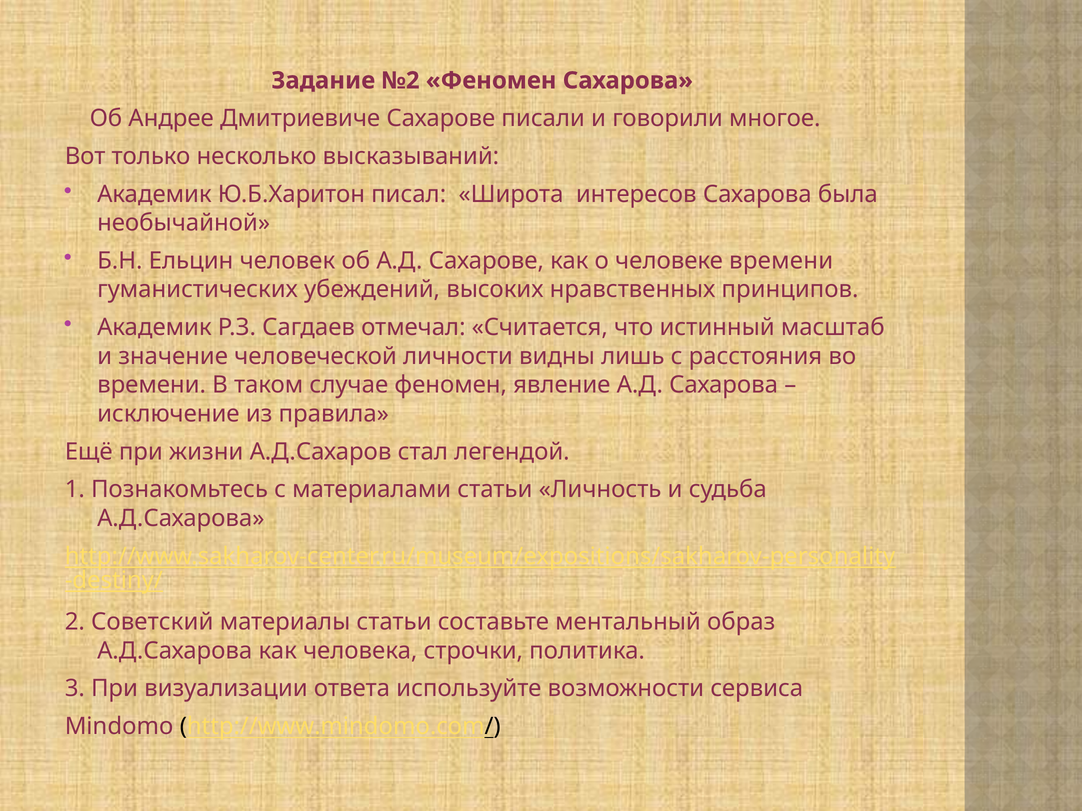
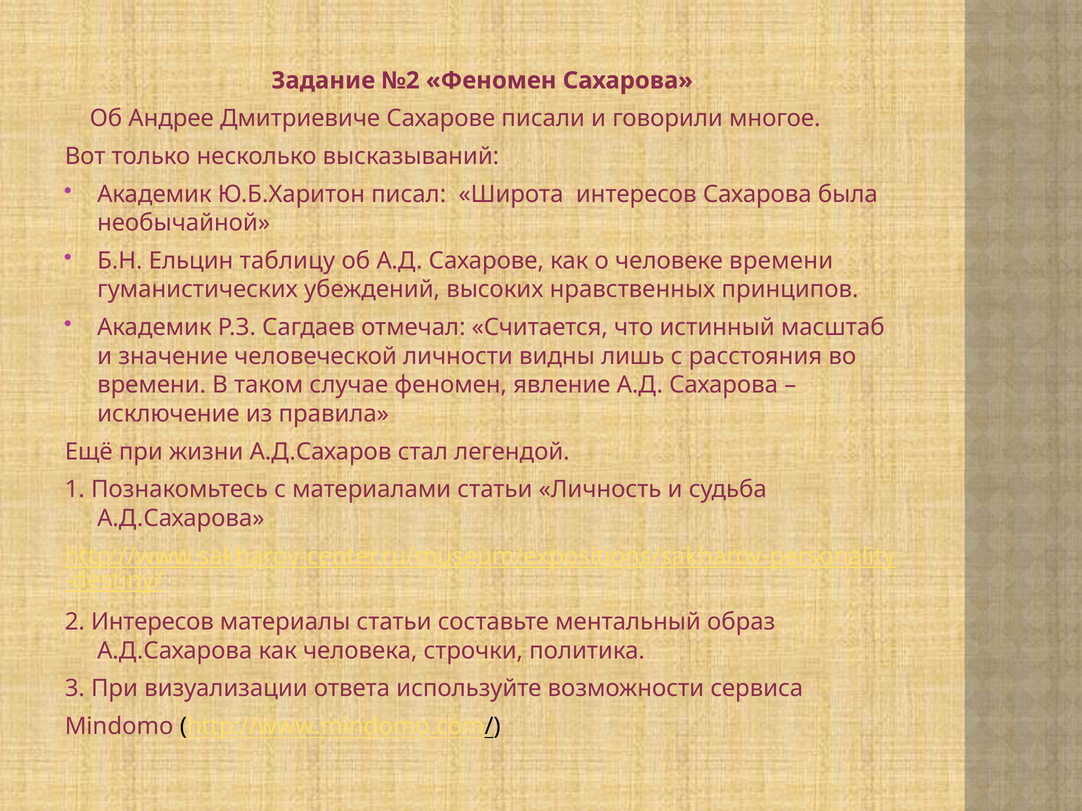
человек: человек -> таблицу (287, 261)
2 Советский: Советский -> Интересов (152, 622)
